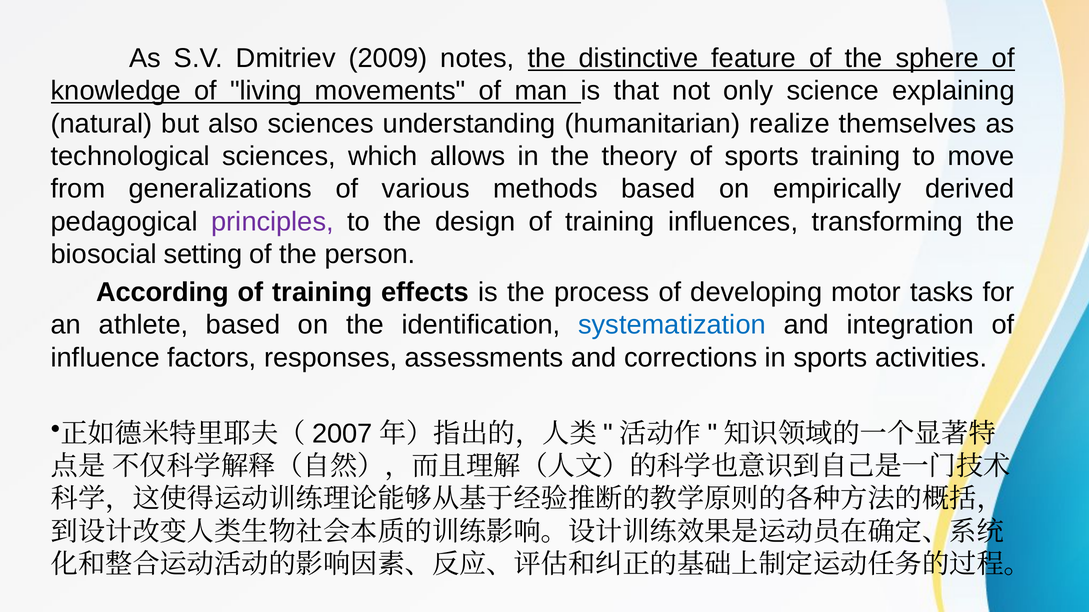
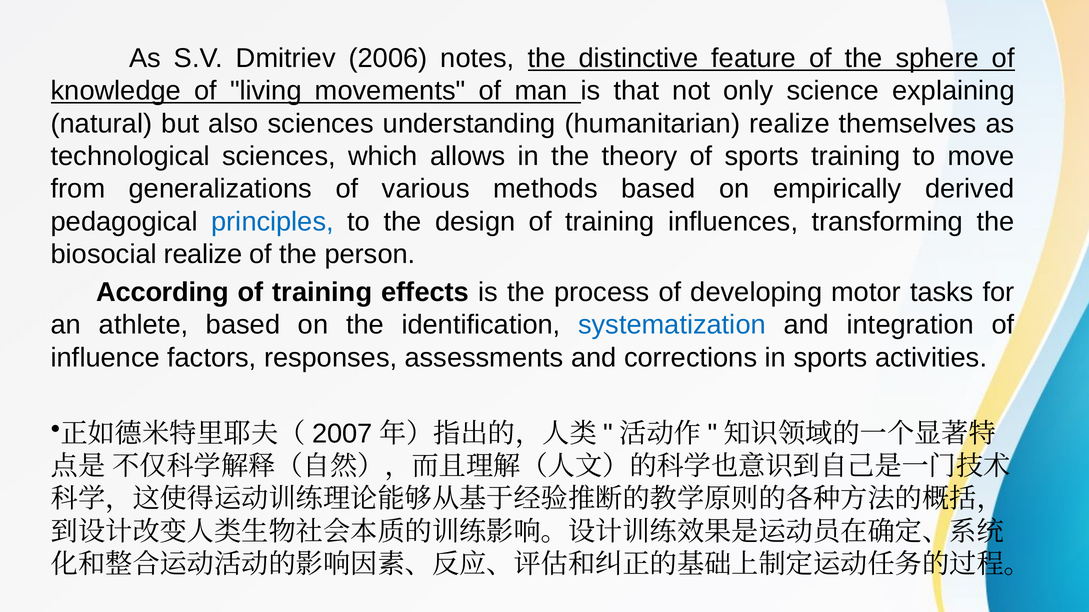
2009: 2009 -> 2006 (388, 58)
principles colour: purple -> blue (273, 222)
biosocial setting: setting -> realize (203, 254)
